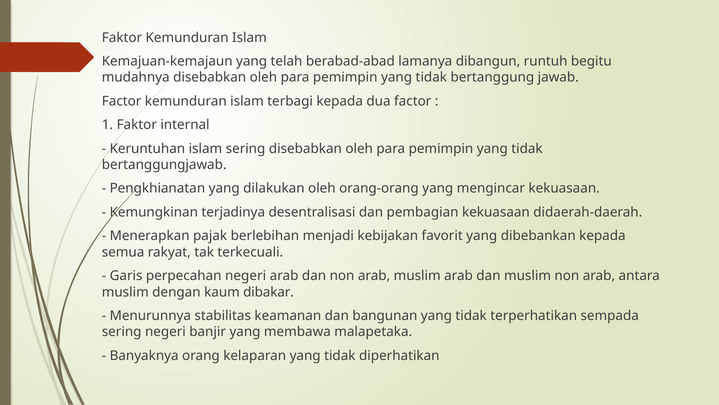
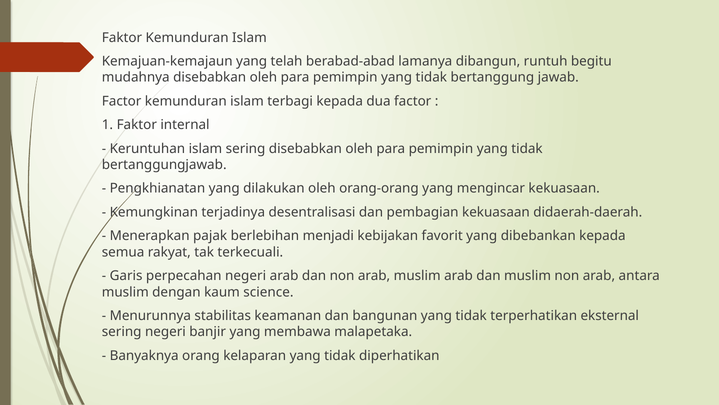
dibakar: dibakar -> science (268, 292)
sempada: sempada -> eksternal (610, 315)
